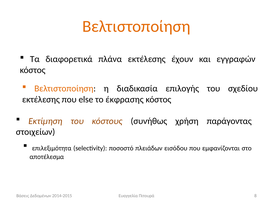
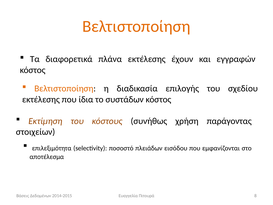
else: else -> ίδια (86, 99)
έκφρασης: έκφρασης -> συστάδων (125, 99)
